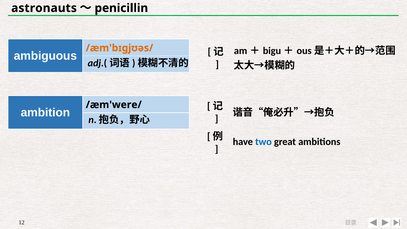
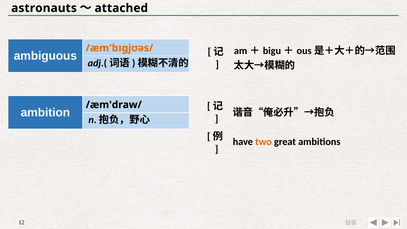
penicillin: penicillin -> attached (121, 8)
/æm'were/: /æm'were/ -> /æm'draw/ (114, 105)
two colour: blue -> orange (264, 142)
